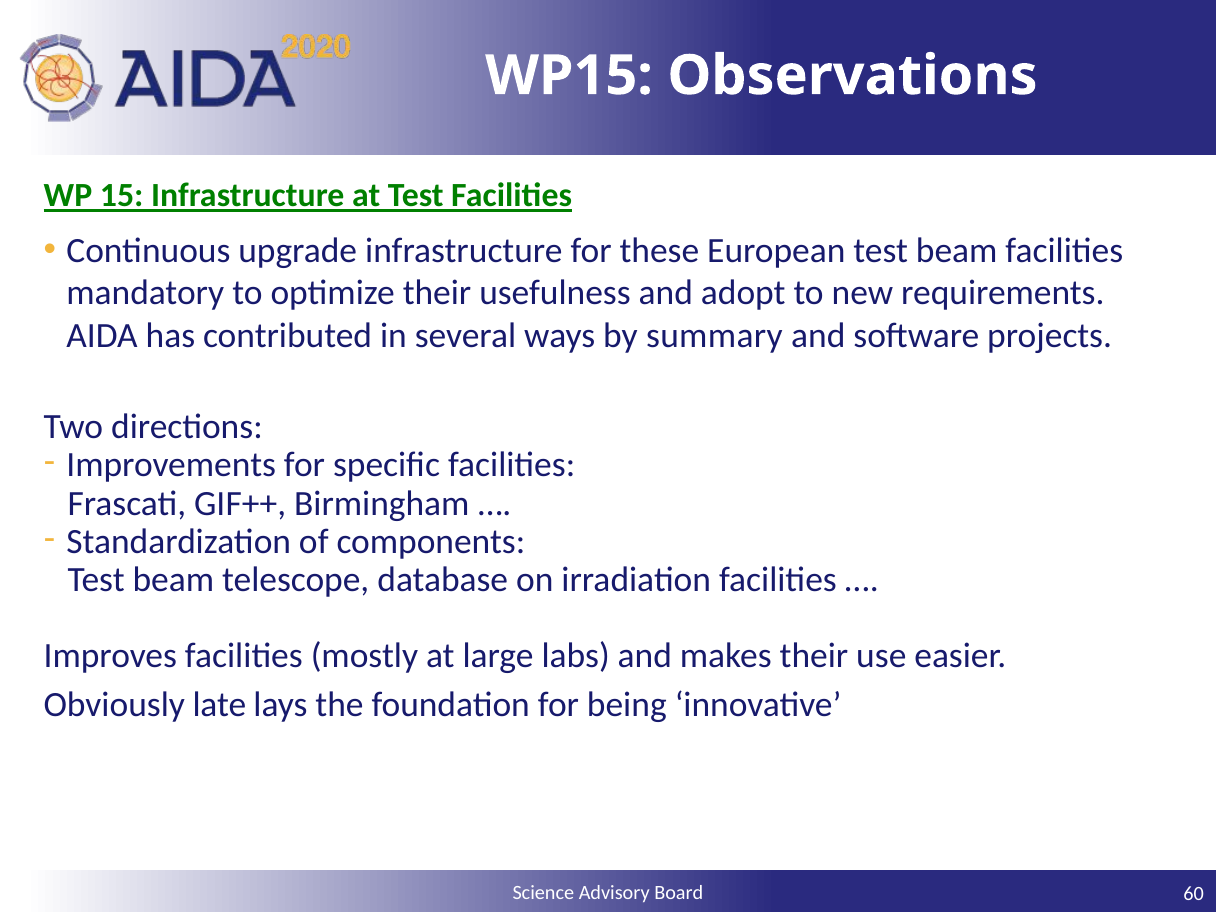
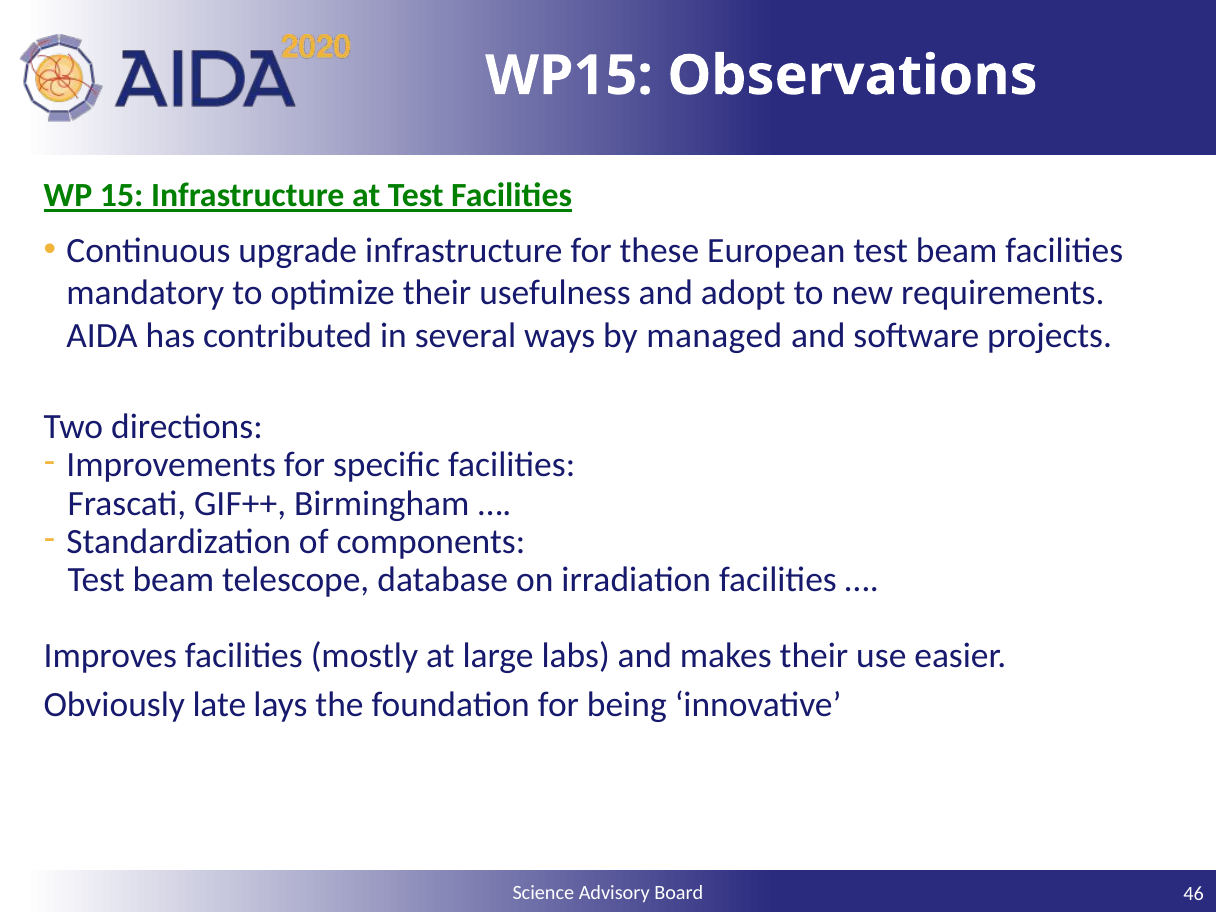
summary: summary -> managed (714, 336)
60: 60 -> 46 (1194, 894)
